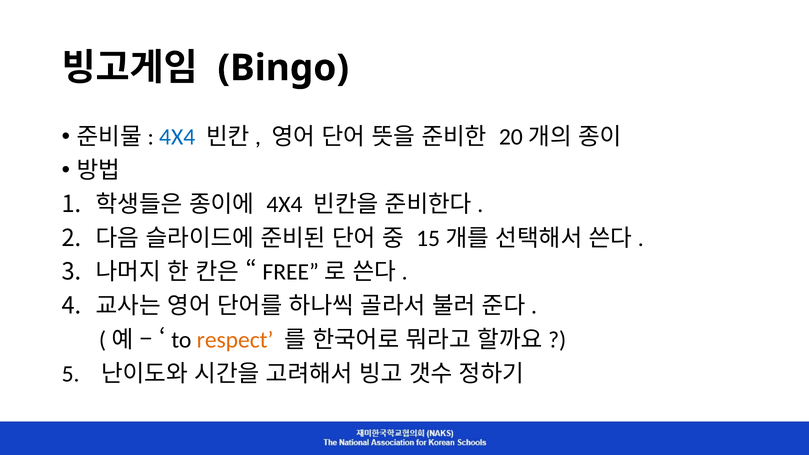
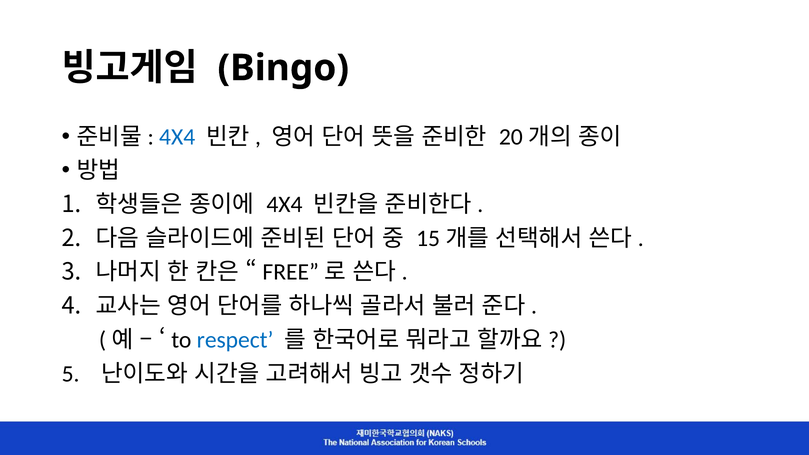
respect colour: orange -> blue (235, 340)
